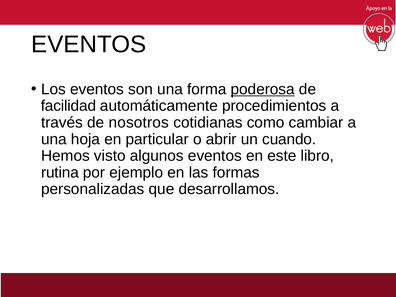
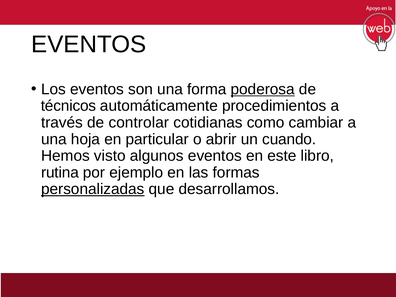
facilidad: facilidad -> técnicos (68, 106)
nosotros: nosotros -> controlar (139, 123)
personalizadas underline: none -> present (93, 189)
